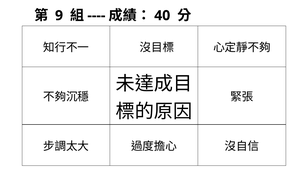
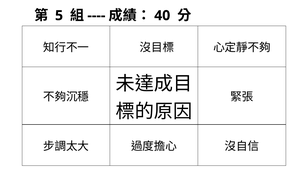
9: 9 -> 5 (59, 16)
